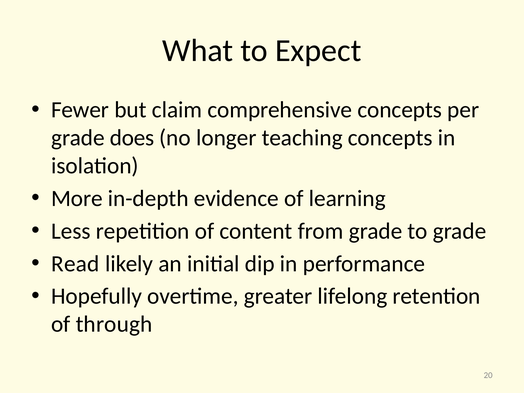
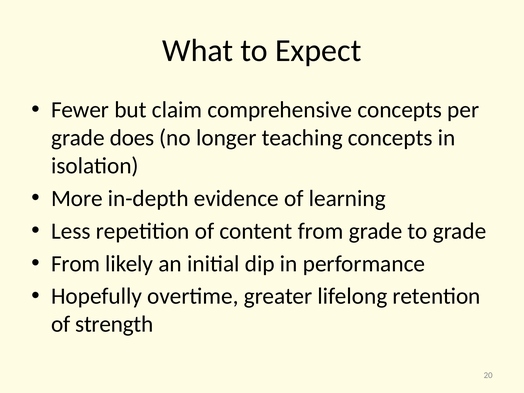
Read: Read -> From (76, 264)
through: through -> strength (114, 324)
